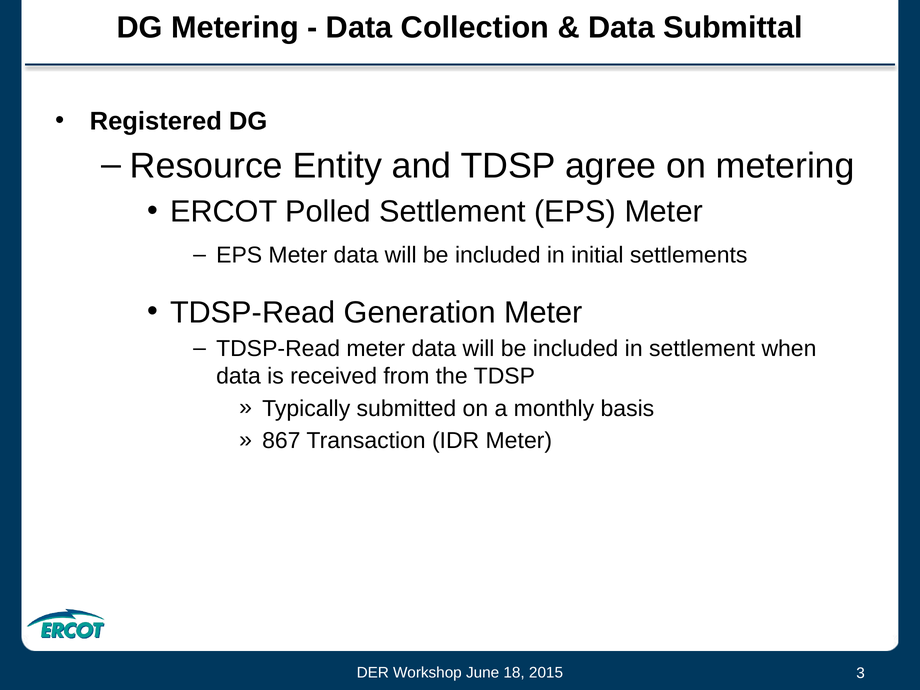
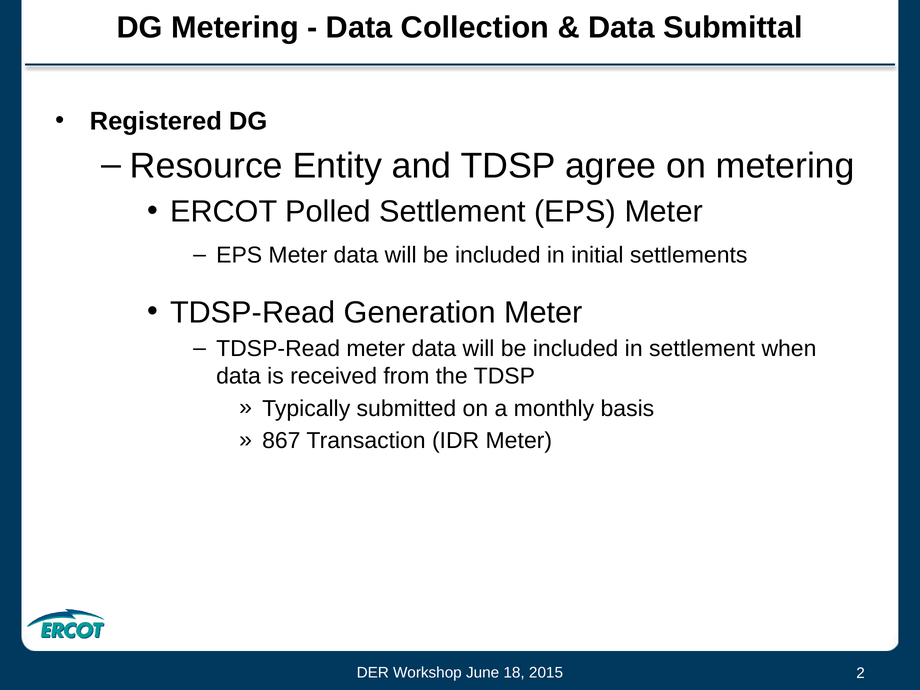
3: 3 -> 2 (861, 673)
